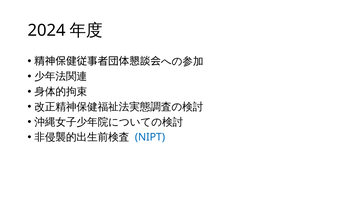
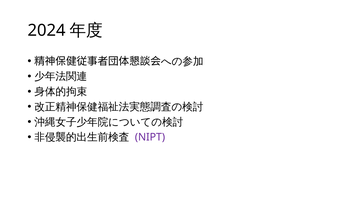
NIPT colour: blue -> purple (150, 137)
